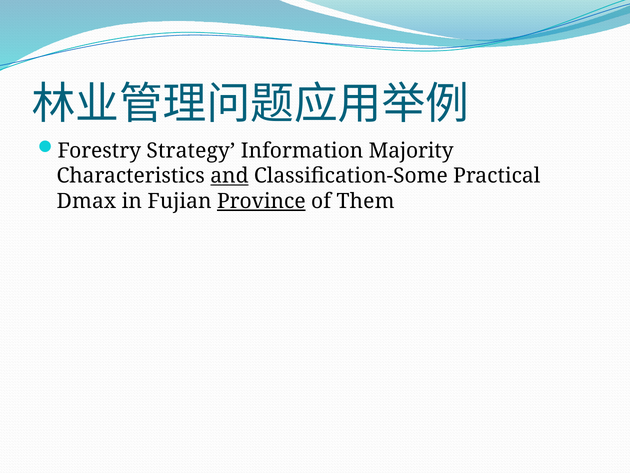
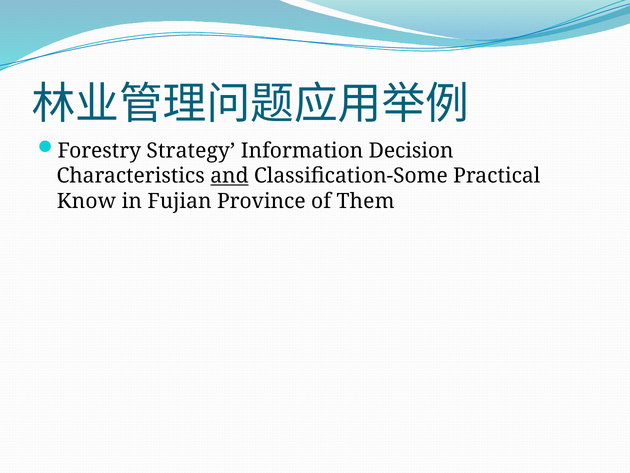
Majority: Majority -> Decision (411, 151)
Dmax: Dmax -> Know (86, 201)
Province underline: present -> none (261, 201)
